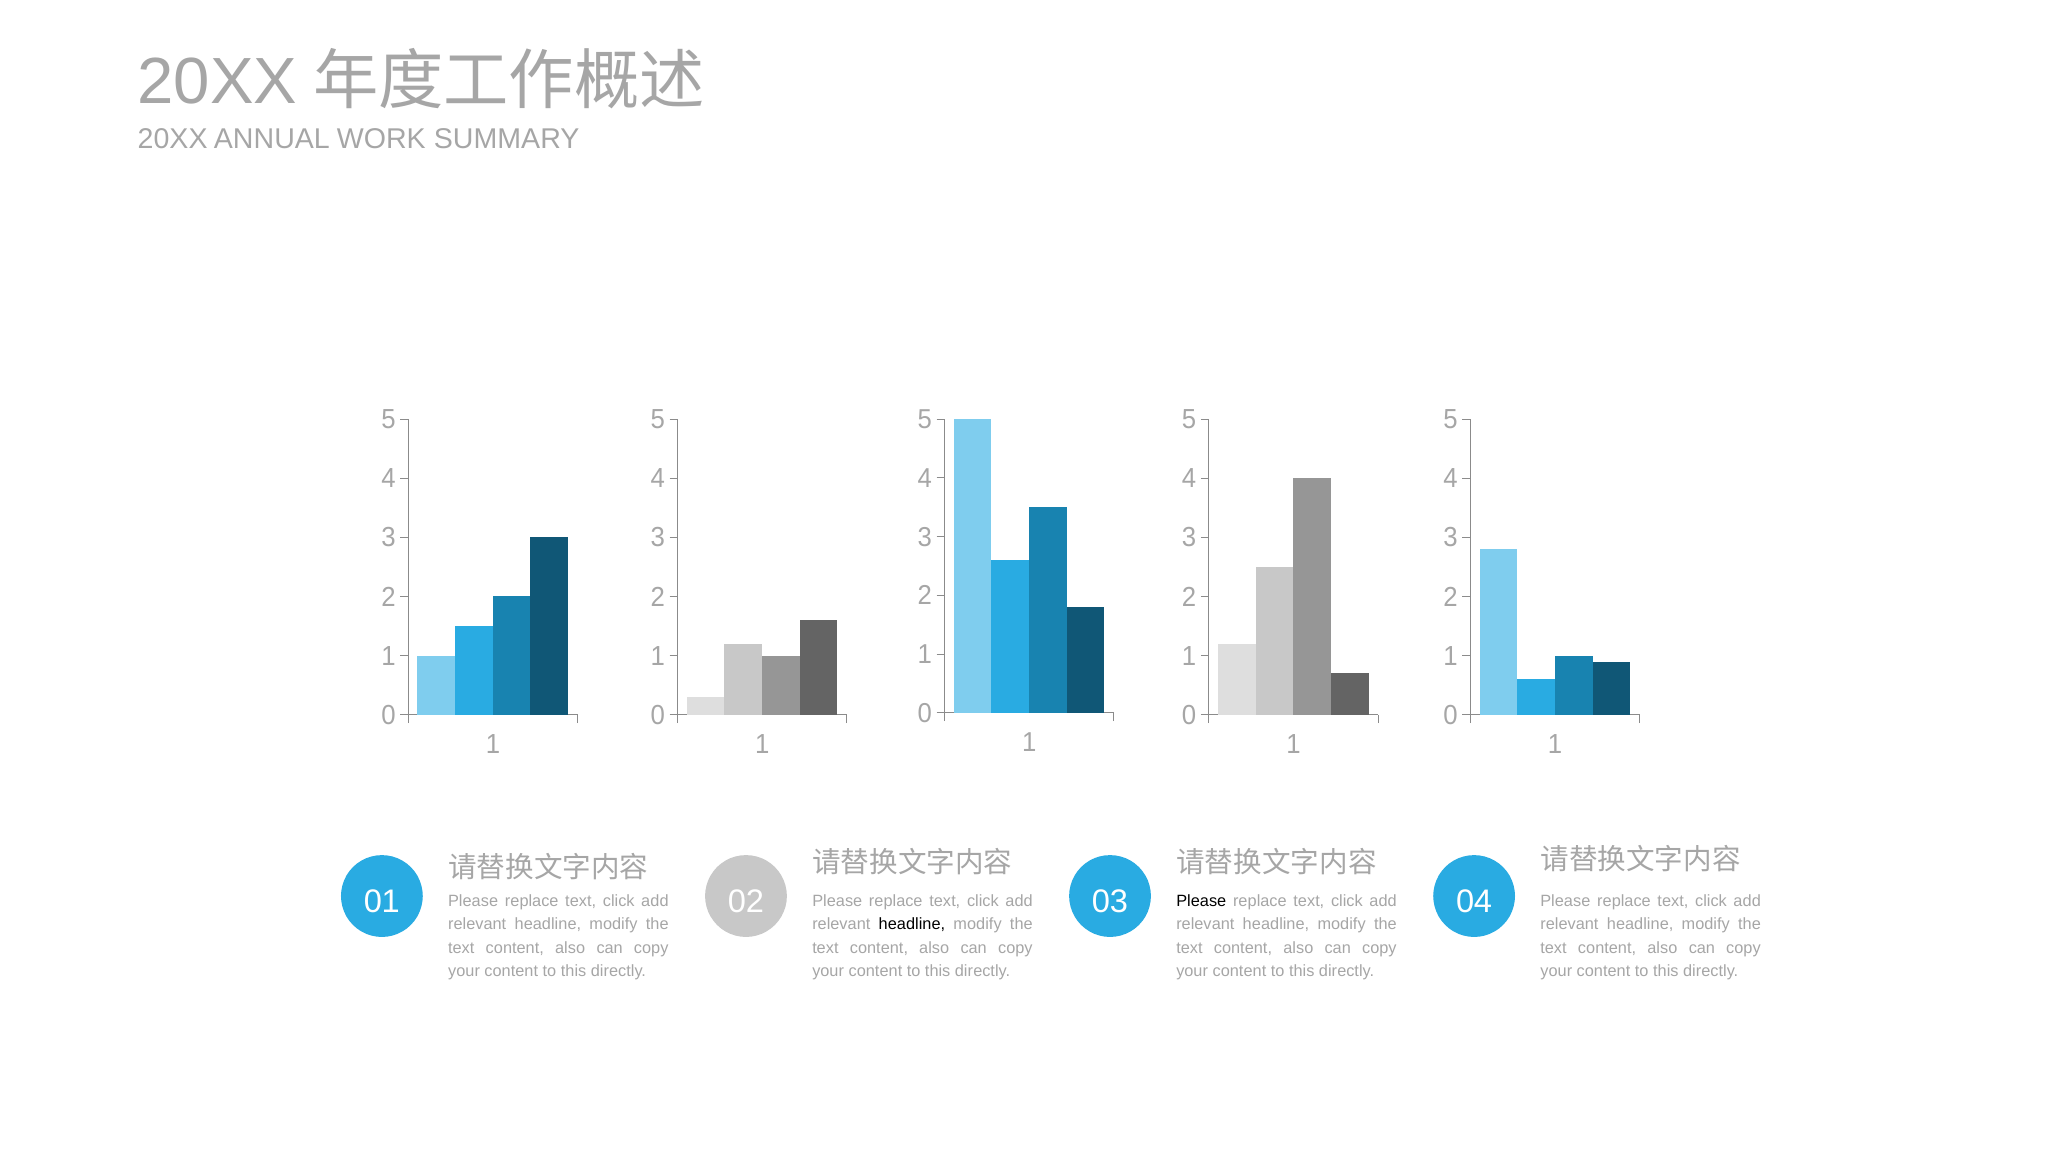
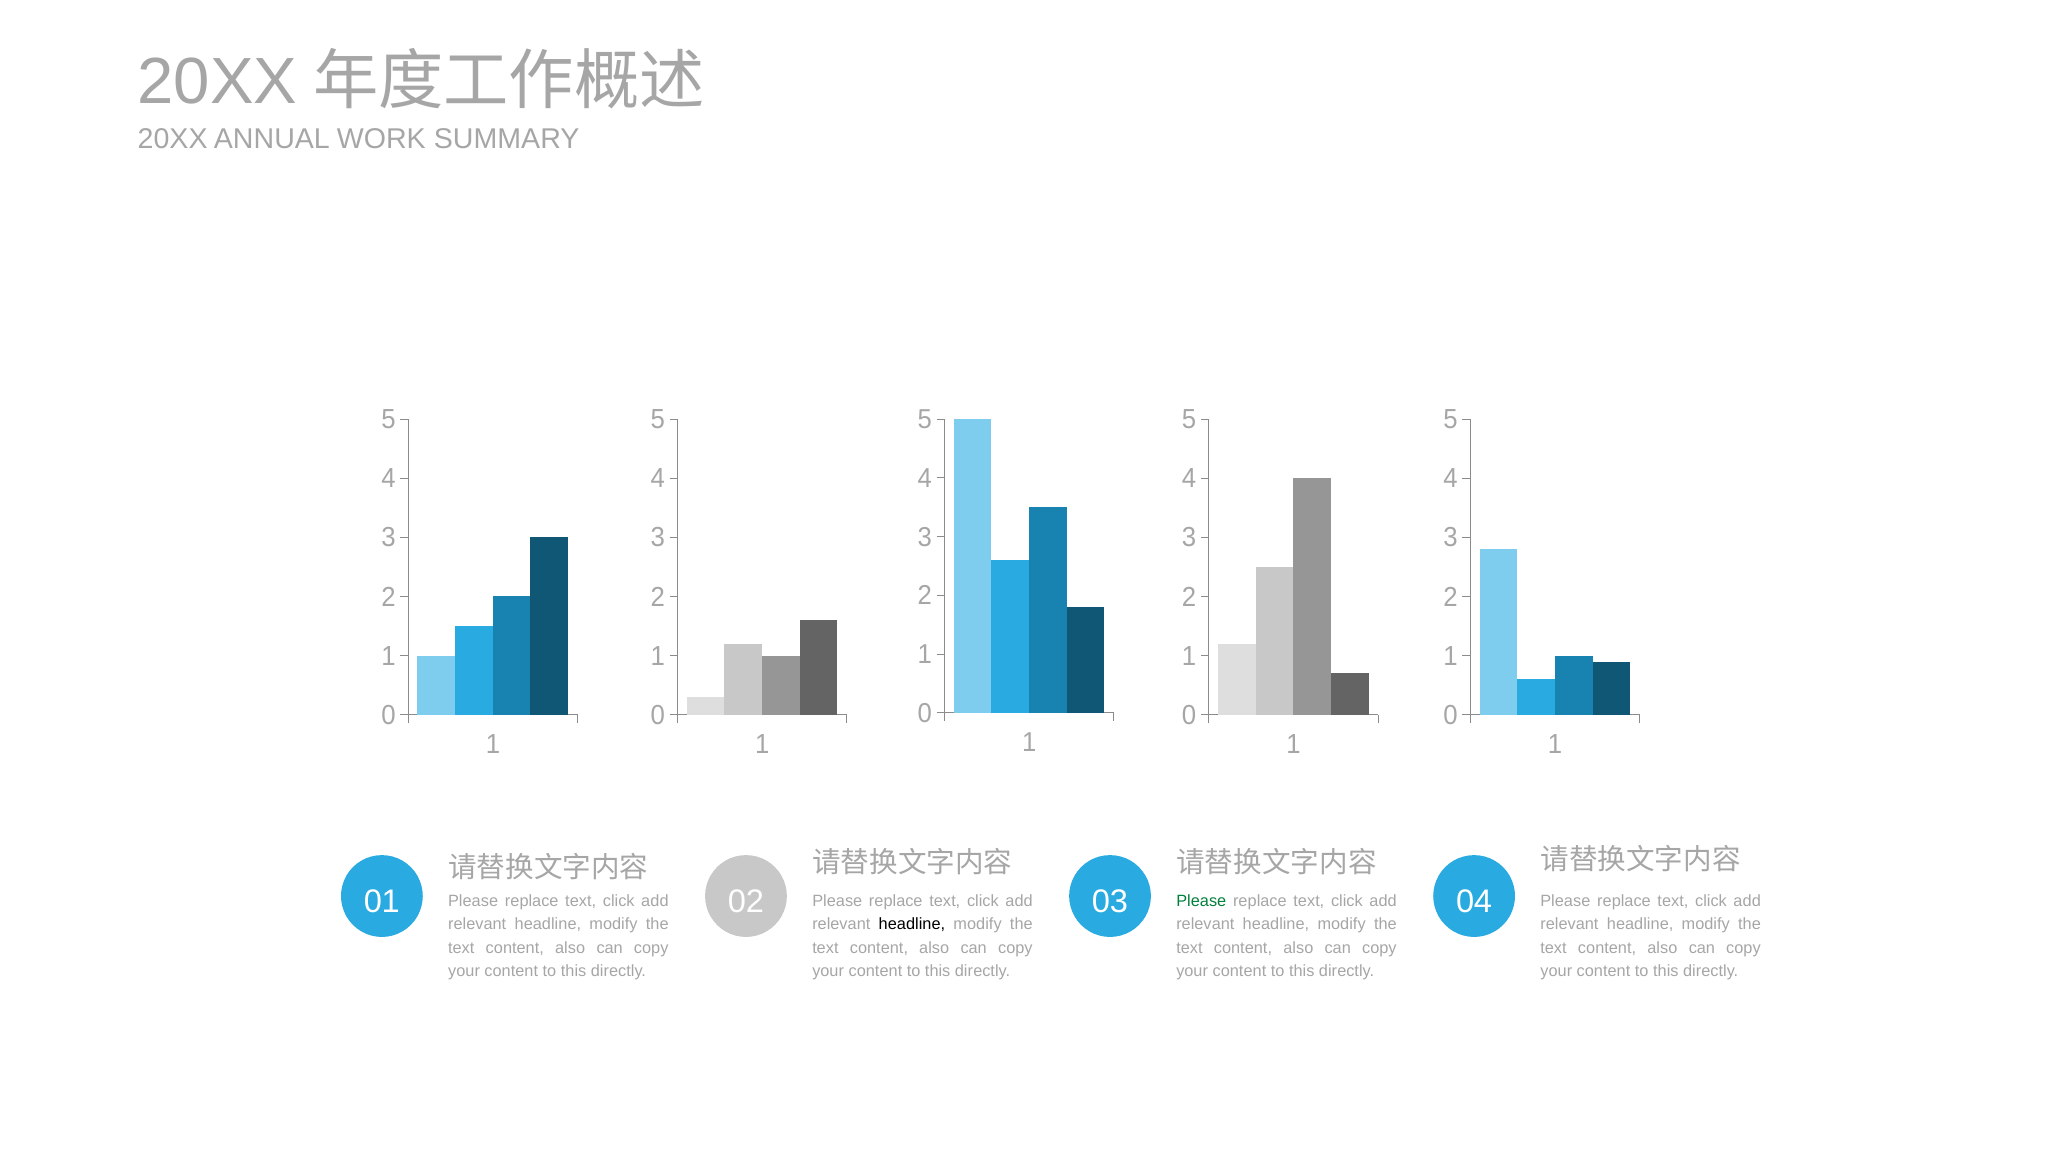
Please colour: black -> green (1201, 901)
